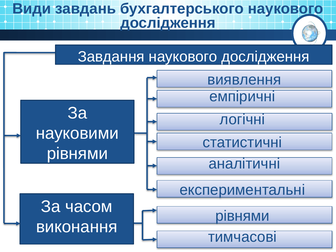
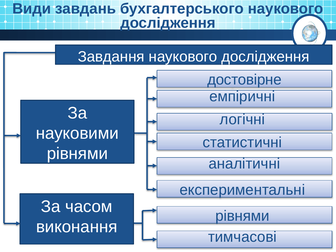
виявлення: виявлення -> достовірне (244, 80)
